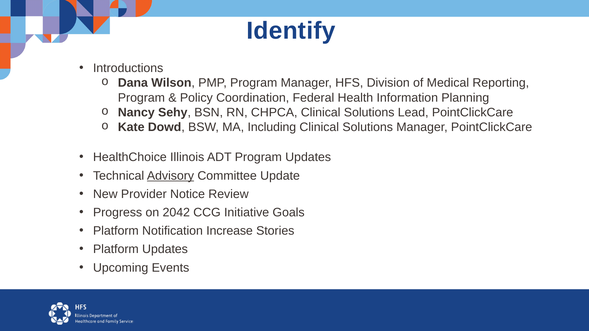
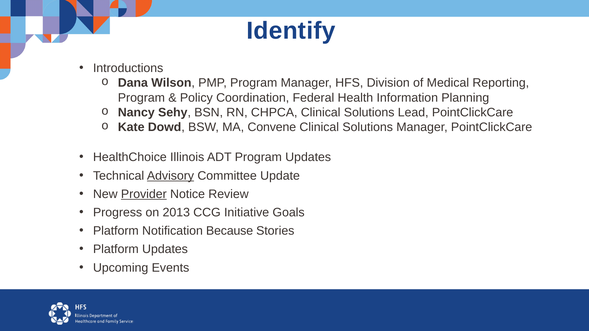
Including: Including -> Convene (272, 127)
Provider underline: none -> present (144, 194)
2042: 2042 -> 2013 (176, 213)
Increase: Increase -> Because (230, 231)
